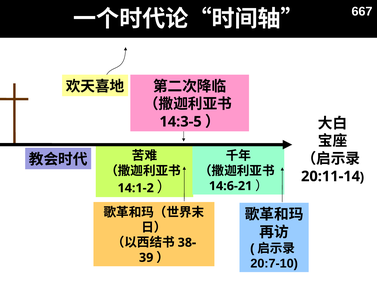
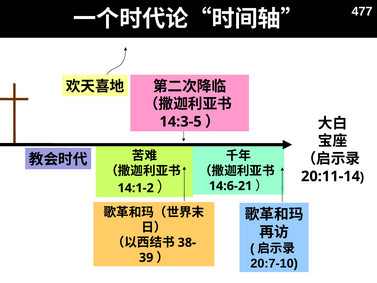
667: 667 -> 477 (362, 11)
